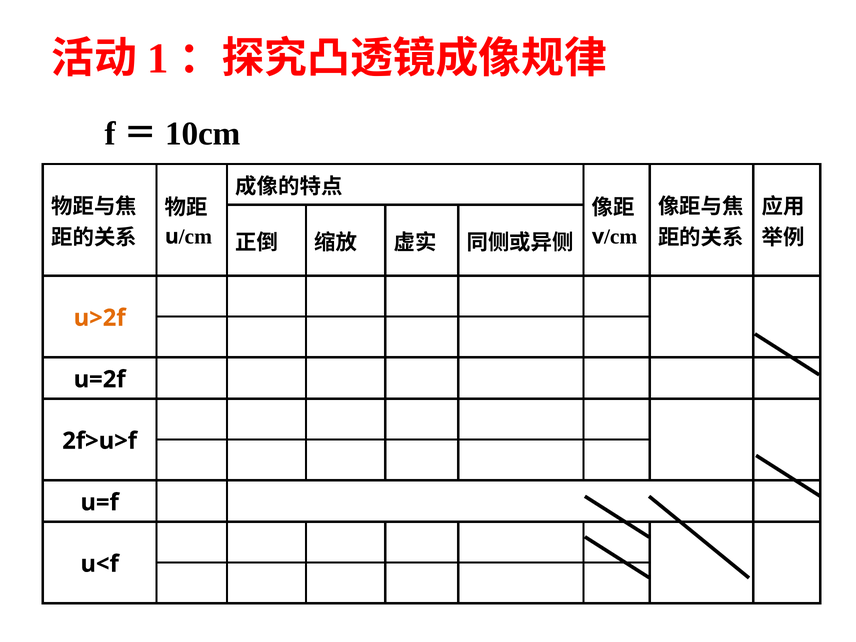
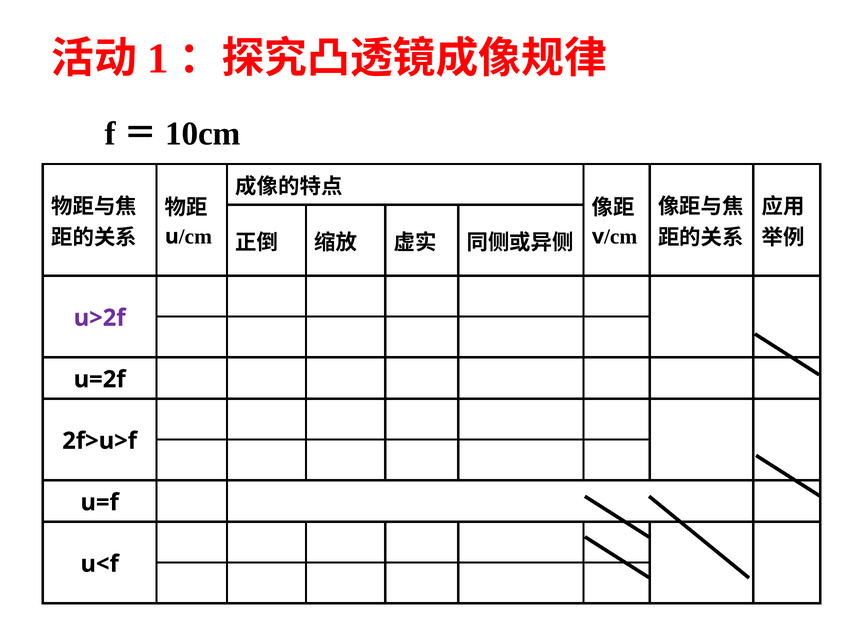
u>2f colour: orange -> purple (100, 318)
